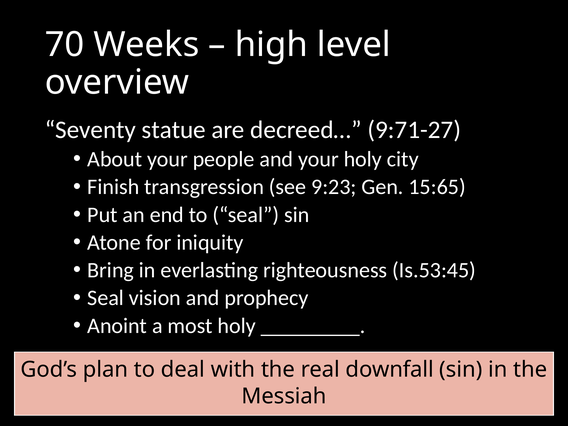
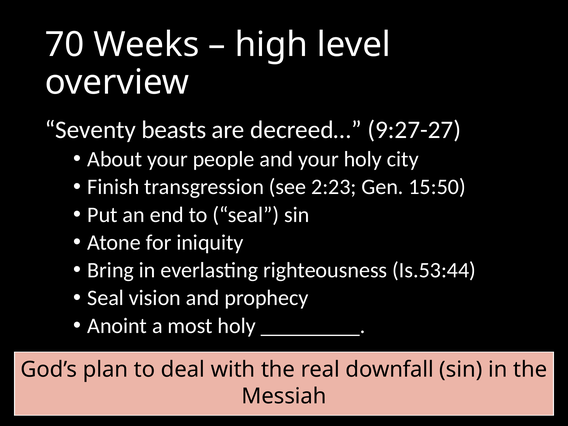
statue: statue -> beasts (174, 130)
9:71-27: 9:71-27 -> 9:27-27 (414, 130)
9:23: 9:23 -> 2:23 (334, 187)
15:65: 15:65 -> 15:50 (437, 187)
Is.53:45: Is.53:45 -> Is.53:44 (434, 270)
